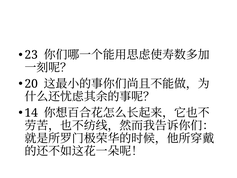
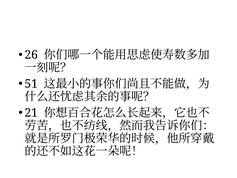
23: 23 -> 26 (31, 55)
20: 20 -> 51 (31, 84)
14: 14 -> 21 (31, 113)
